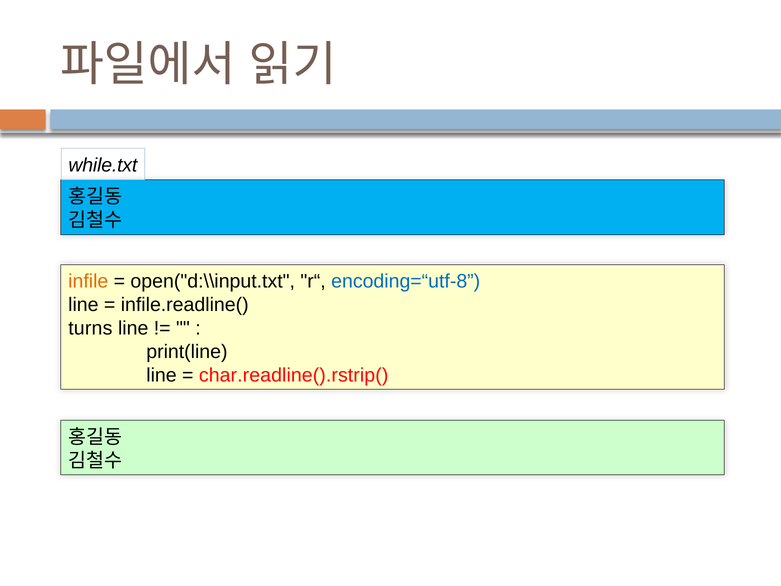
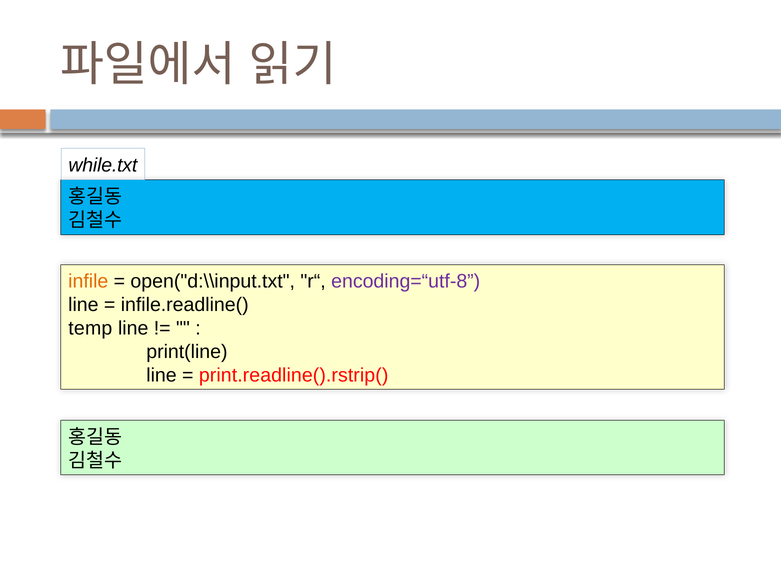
encoding=“utf-8 colour: blue -> purple (406, 281)
turns: turns -> temp (90, 328)
char.readline().rstrip(: char.readline().rstrip( -> print.readline().rstrip( (294, 375)
